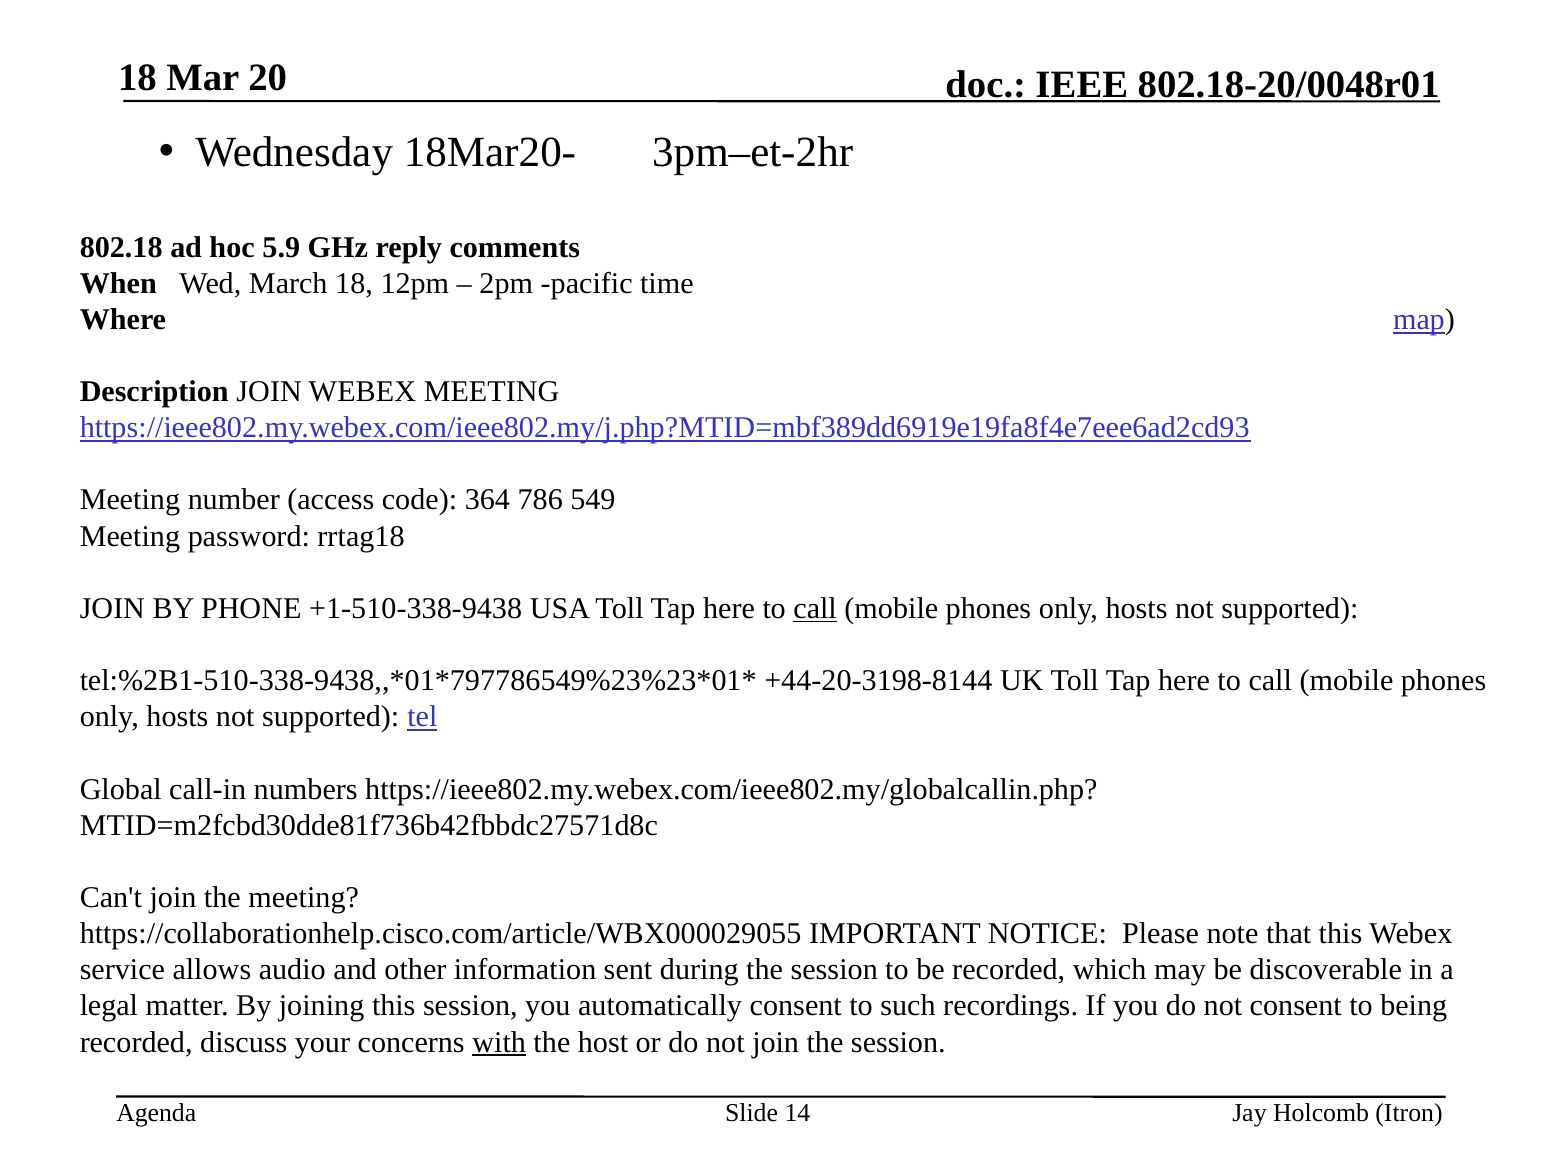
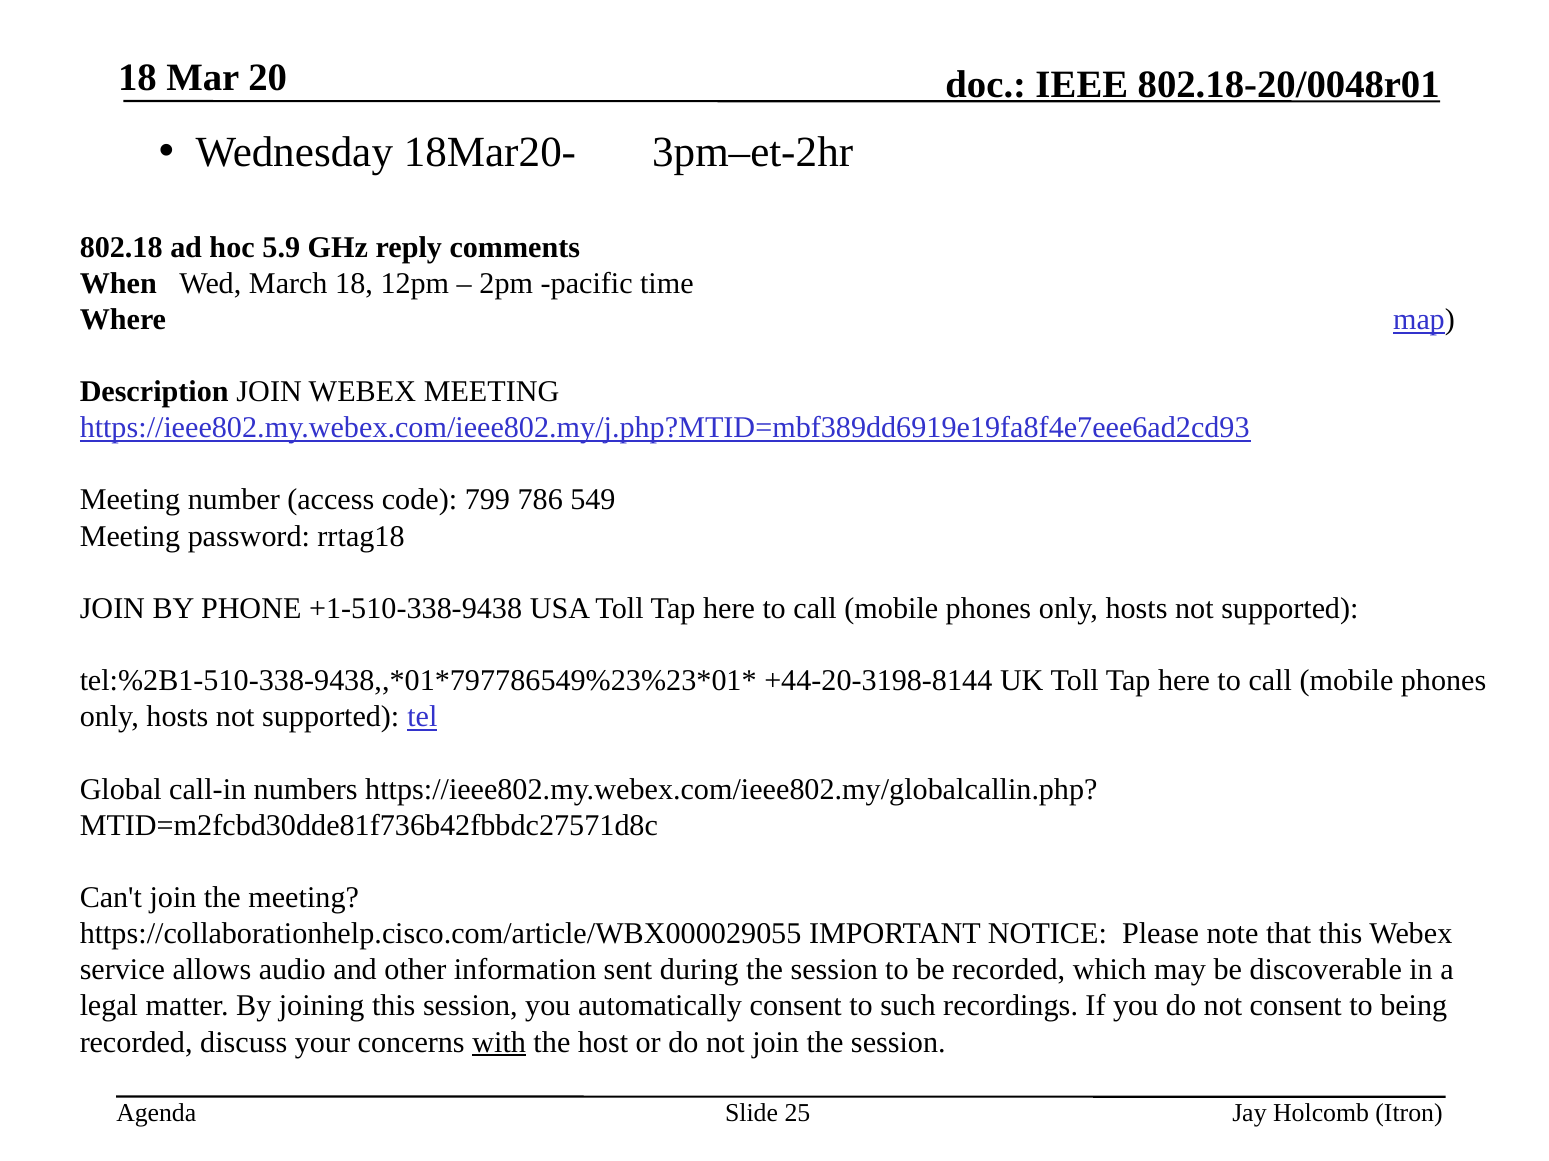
364: 364 -> 799 (487, 500)
call underline: present -> none (815, 609)
14: 14 -> 25 (797, 1114)
